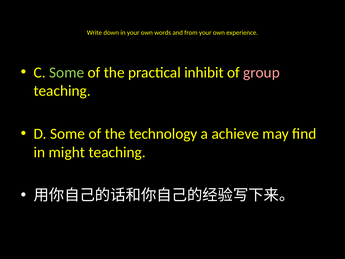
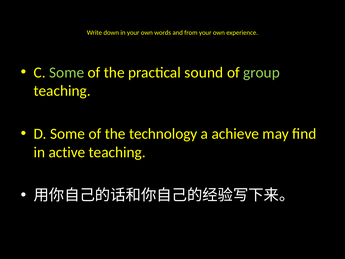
inhibit: inhibit -> sound (204, 72)
group colour: pink -> light green (262, 72)
might: might -> active (67, 152)
